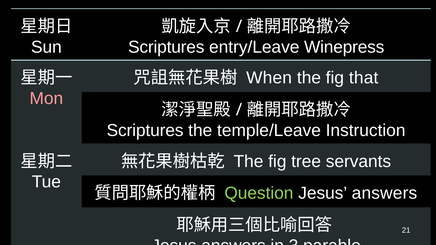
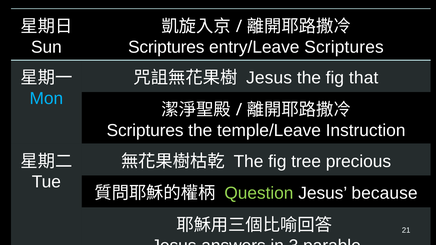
entry/Leave Winepress: Winepress -> Scriptures (344, 47)
When: When -> Jesus (269, 78)
Mon colour: pink -> light blue (46, 99)
servants: servants -> precious (358, 161)
answers: answers -> because (384, 193)
